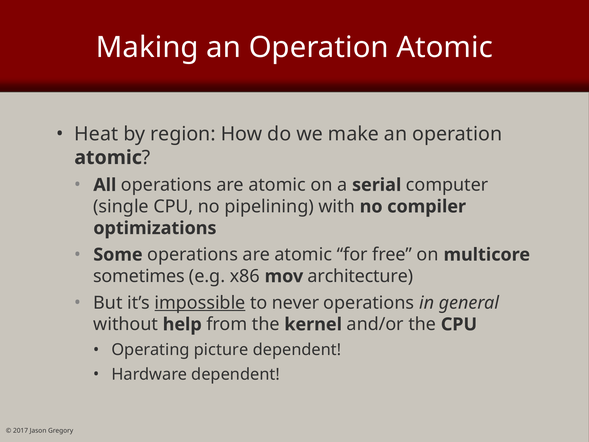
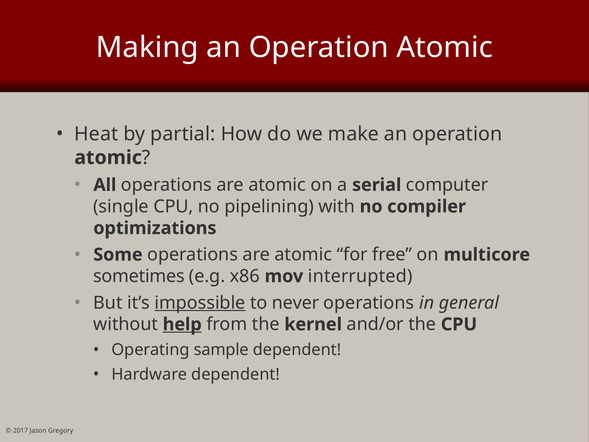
region: region -> partial (183, 134)
architecture: architecture -> interrupted (360, 276)
help underline: none -> present (182, 324)
picture: picture -> sample (221, 350)
